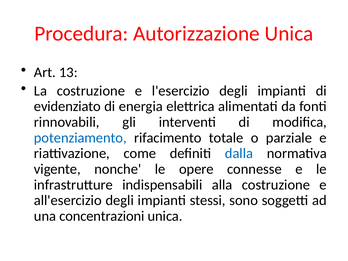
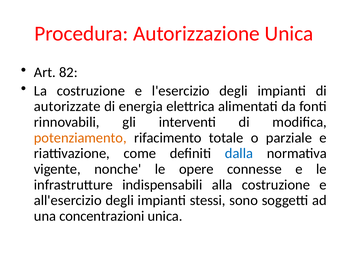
13: 13 -> 82 (68, 72)
evidenziato: evidenziato -> autorizzate (67, 106)
potenziamento colour: blue -> orange (80, 138)
